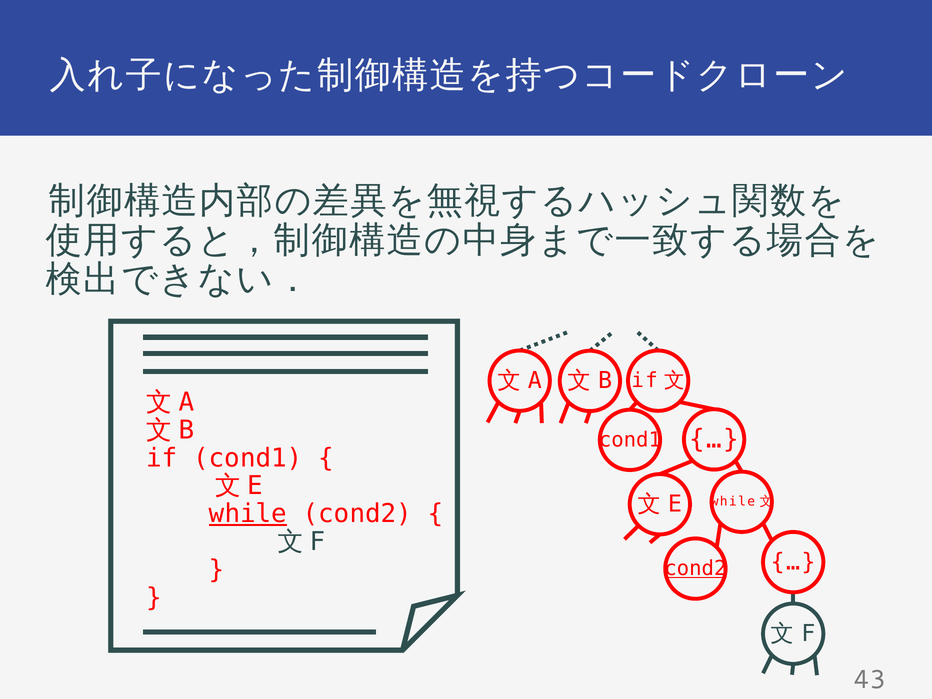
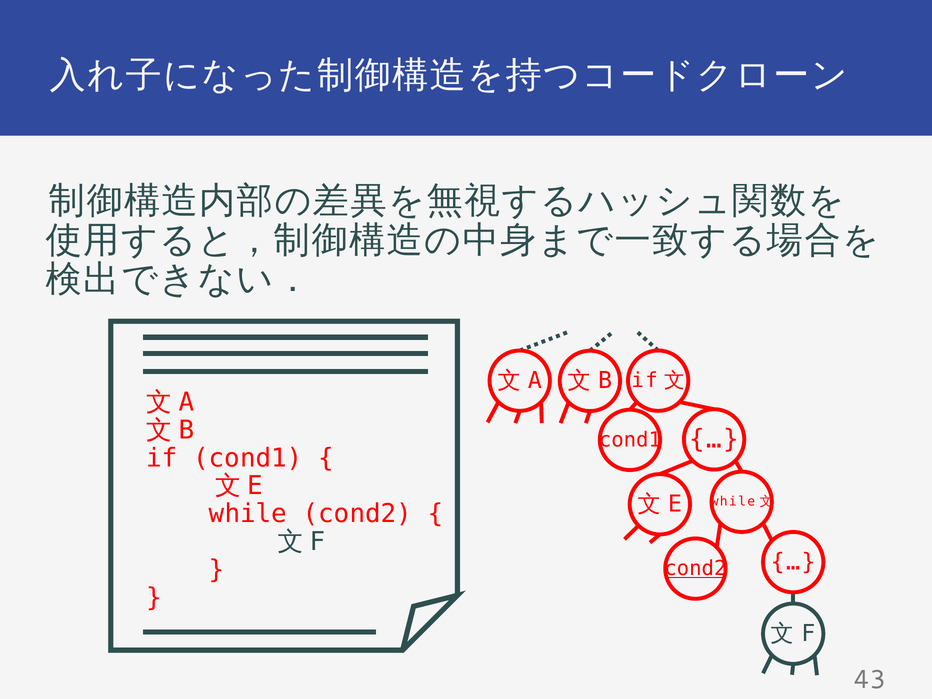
while underline: present -> none (248, 514)
